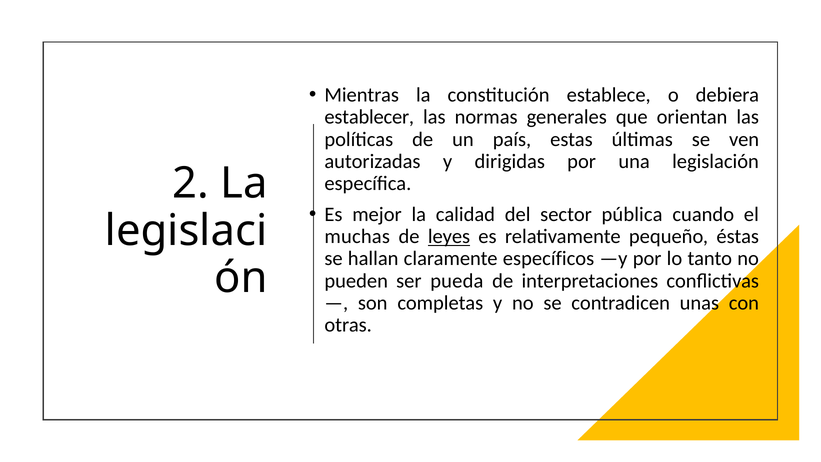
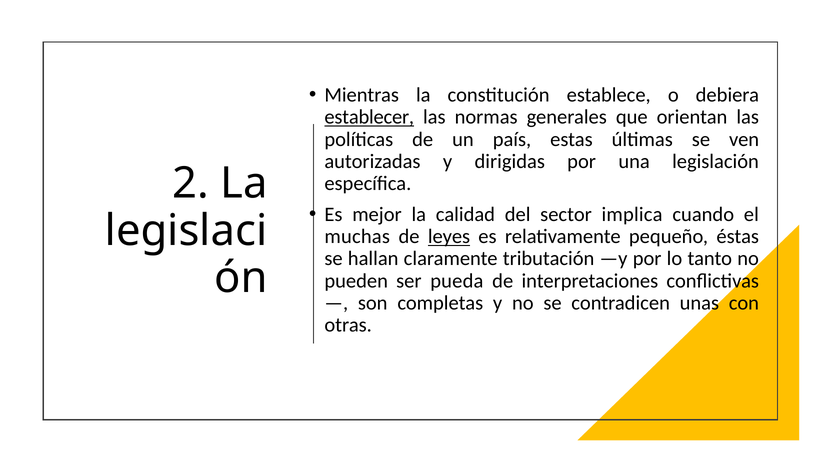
establecer underline: none -> present (369, 117)
pública: pública -> implica (632, 214)
específicos: específicos -> tributación (549, 259)
